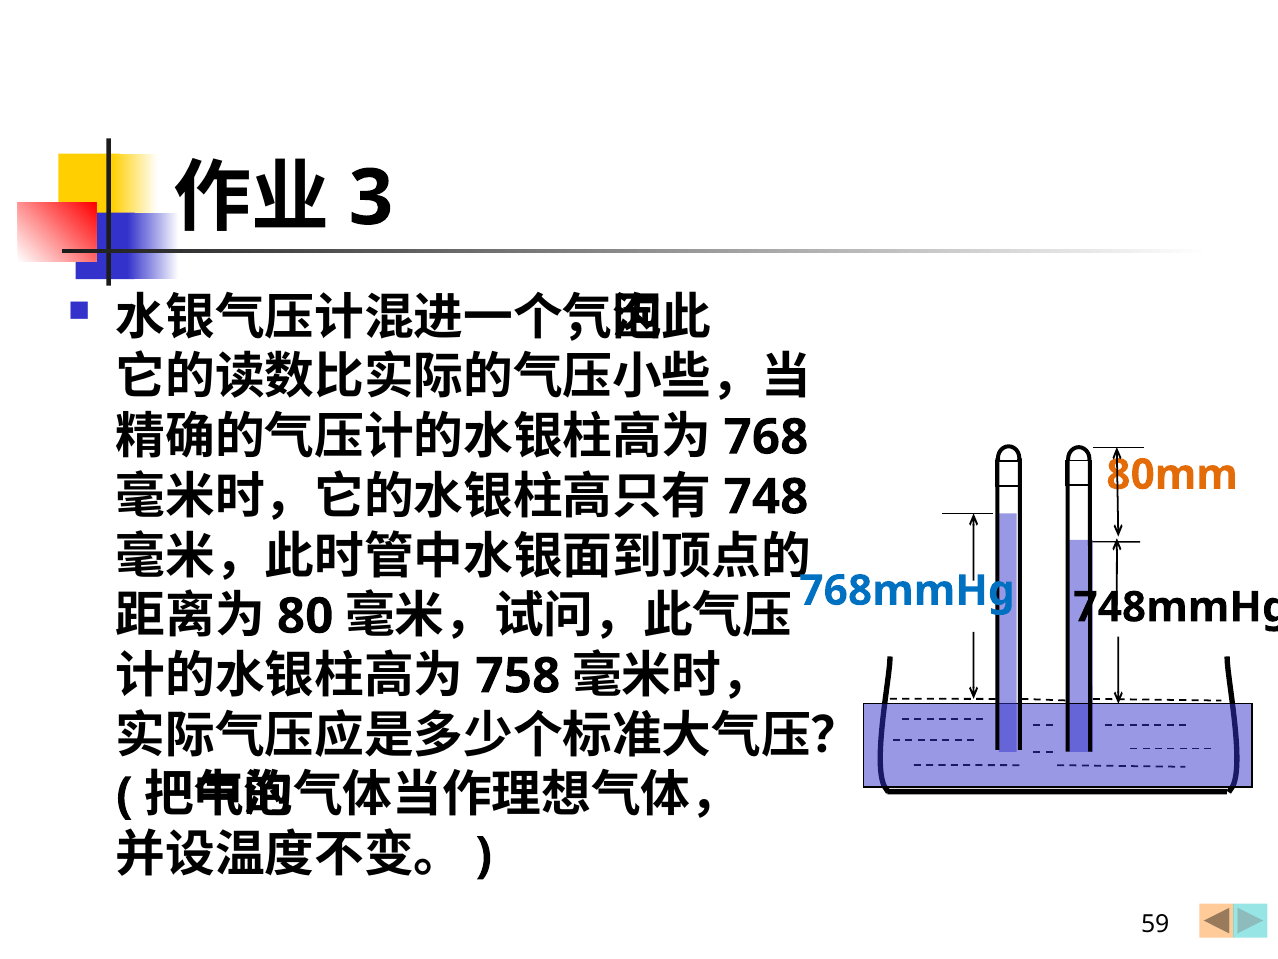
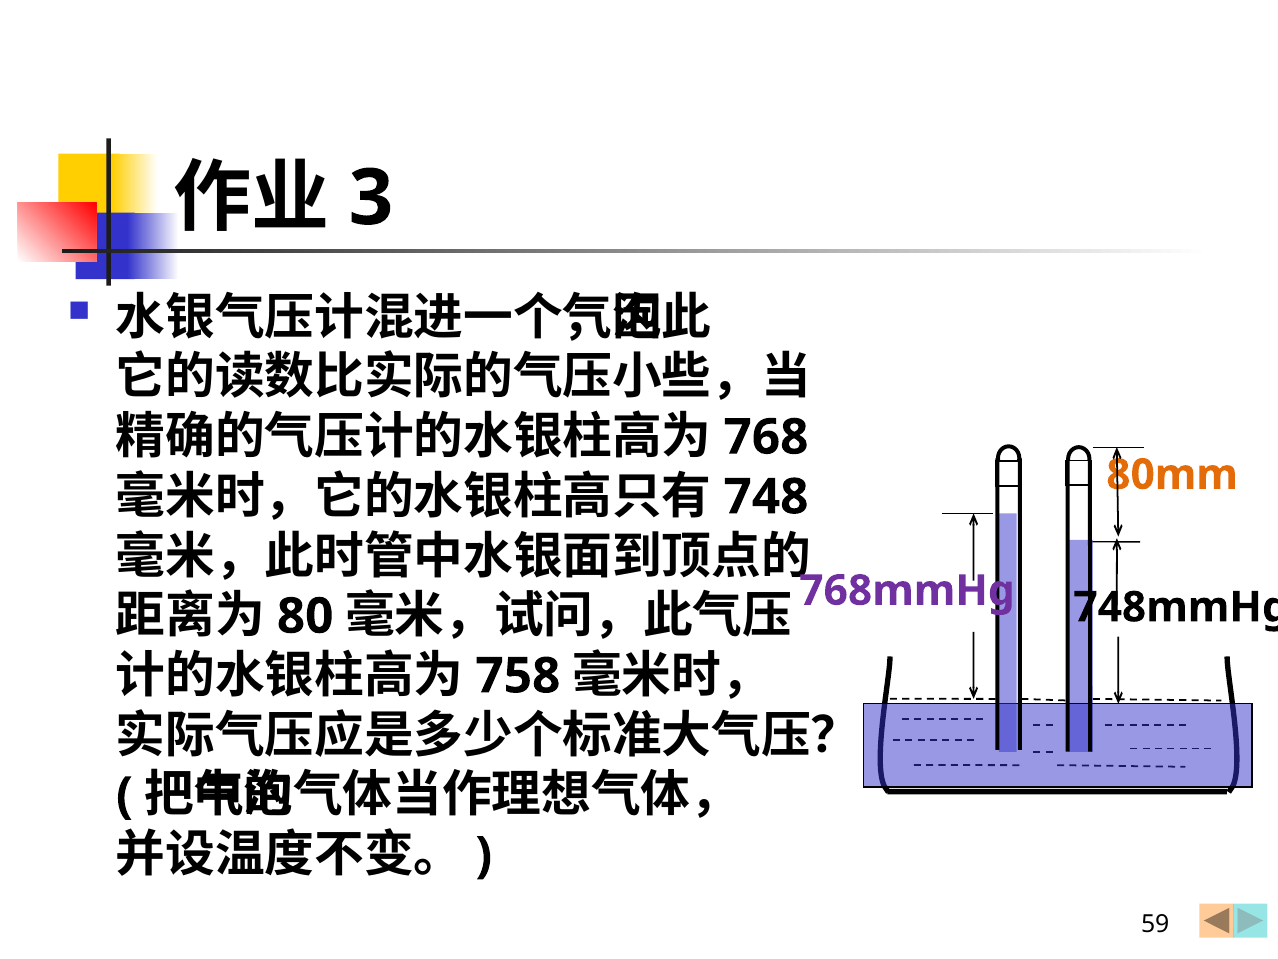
768mmHg colour: blue -> purple (907, 590)
